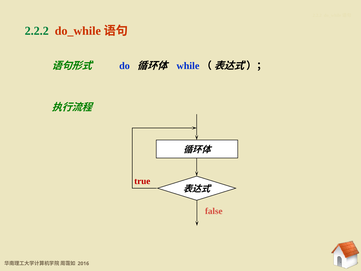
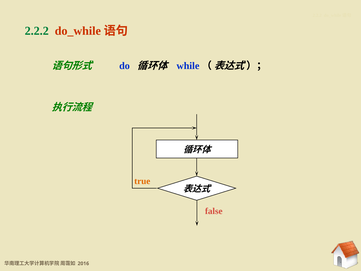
true colour: red -> orange (142, 181)
